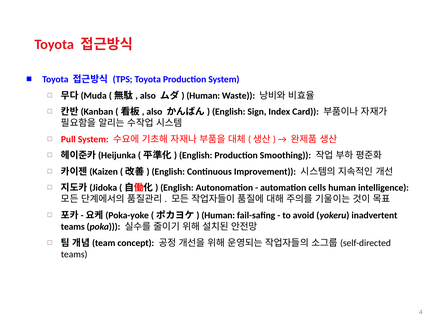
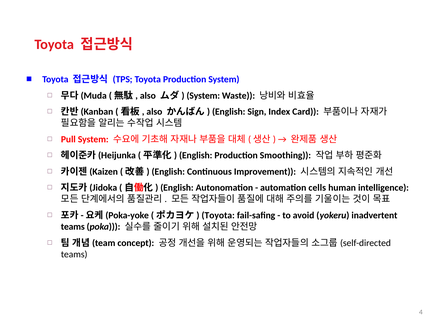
Human: Human -> System (203, 96)
Human: Human -> Toyota (218, 215)
